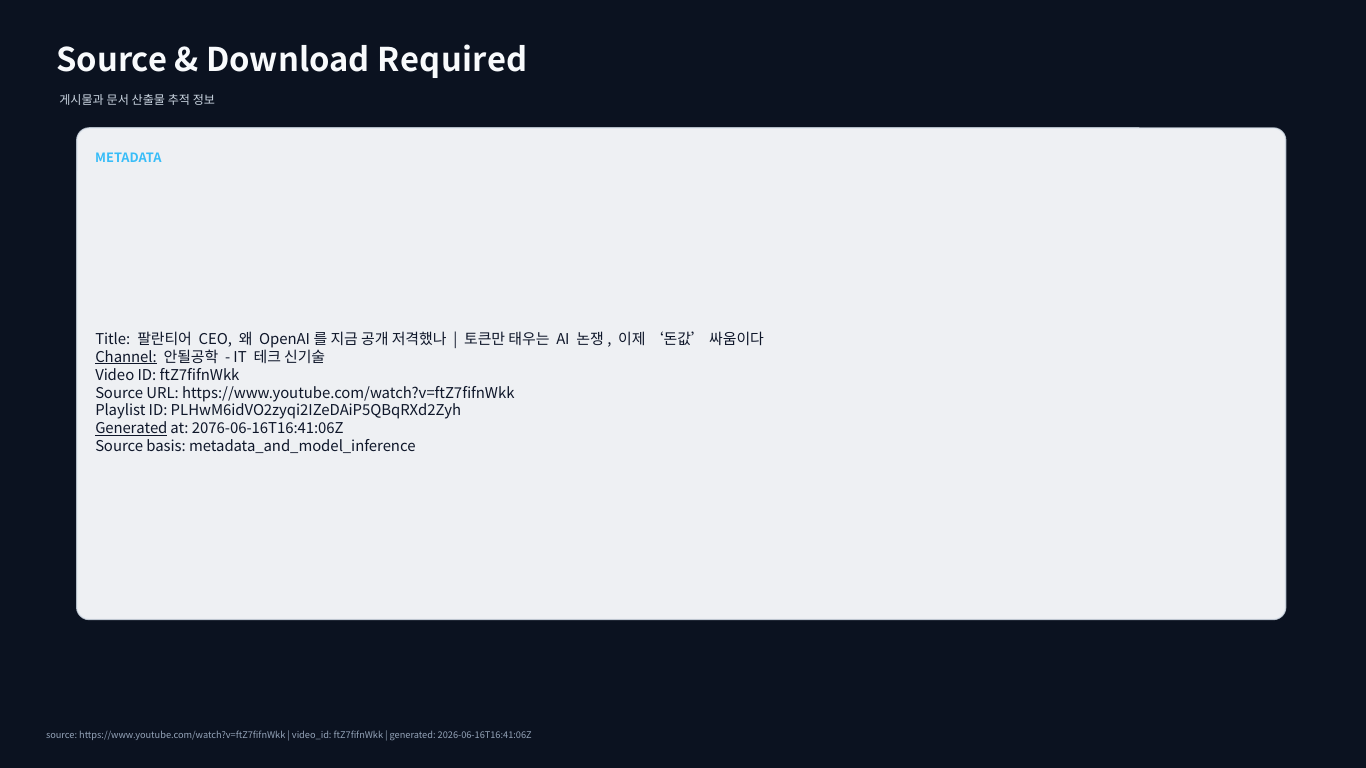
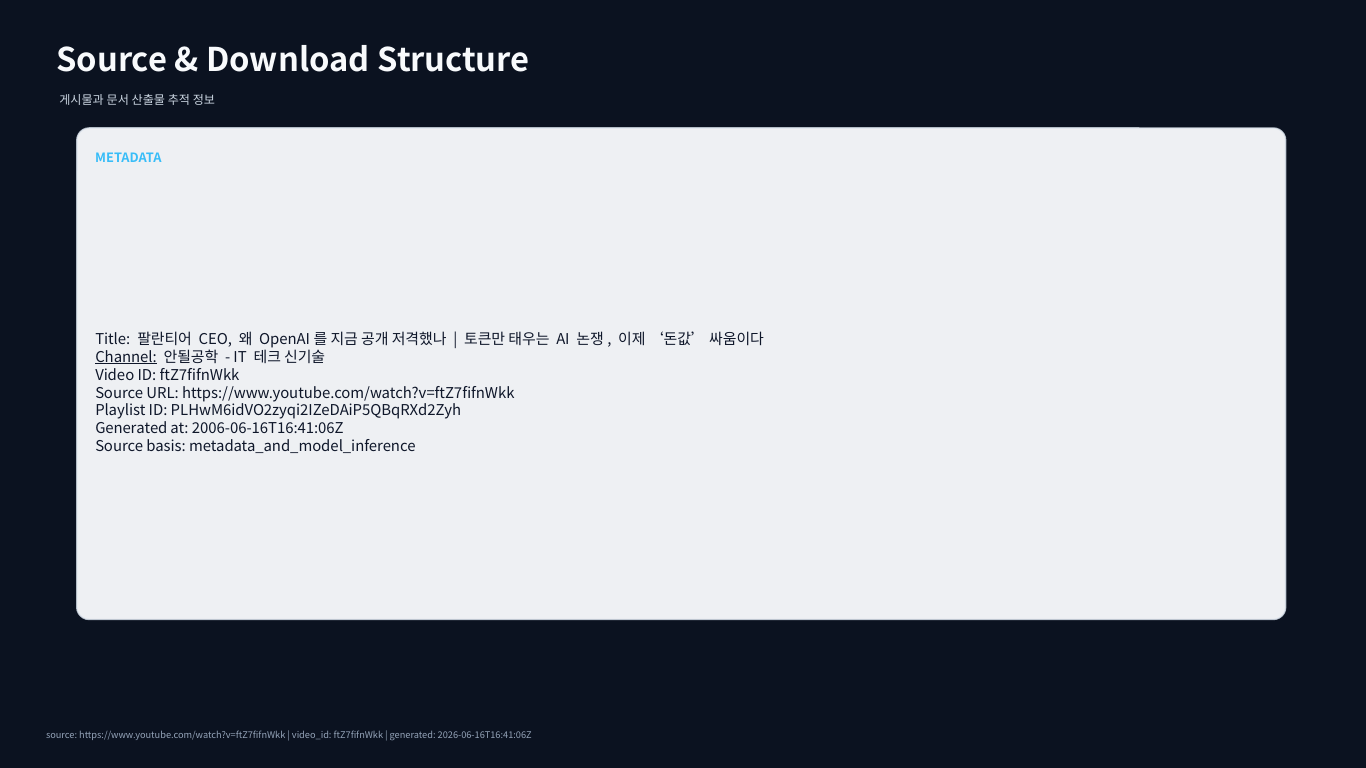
Required: Required -> Structure (453, 61)
Generated underline: present -> none (131, 429)
2076-06-16T16:41:06Z: 2076-06-16T16:41:06Z -> 2006-06-16T16:41:06Z (268, 429)
